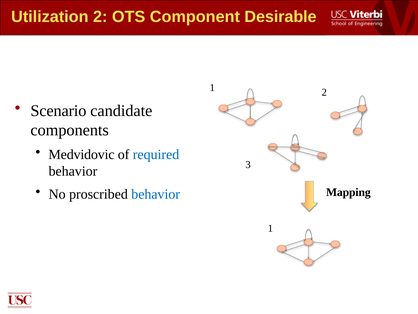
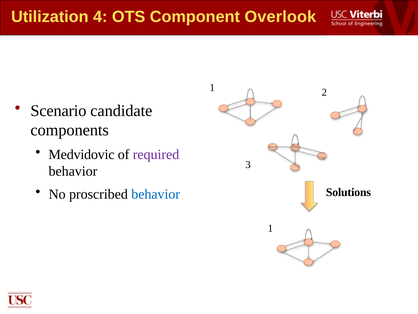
Utilization 2: 2 -> 4 (100, 17)
Desirable: Desirable -> Overlook (280, 17)
required colour: blue -> purple (156, 154)
Mapping: Mapping -> Solutions (348, 192)
